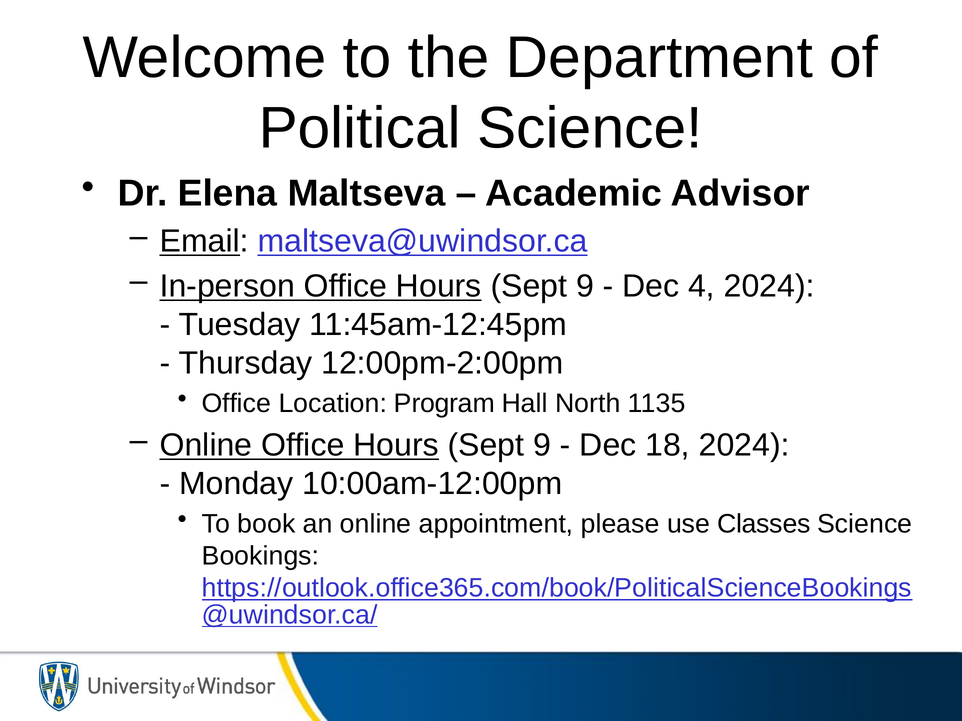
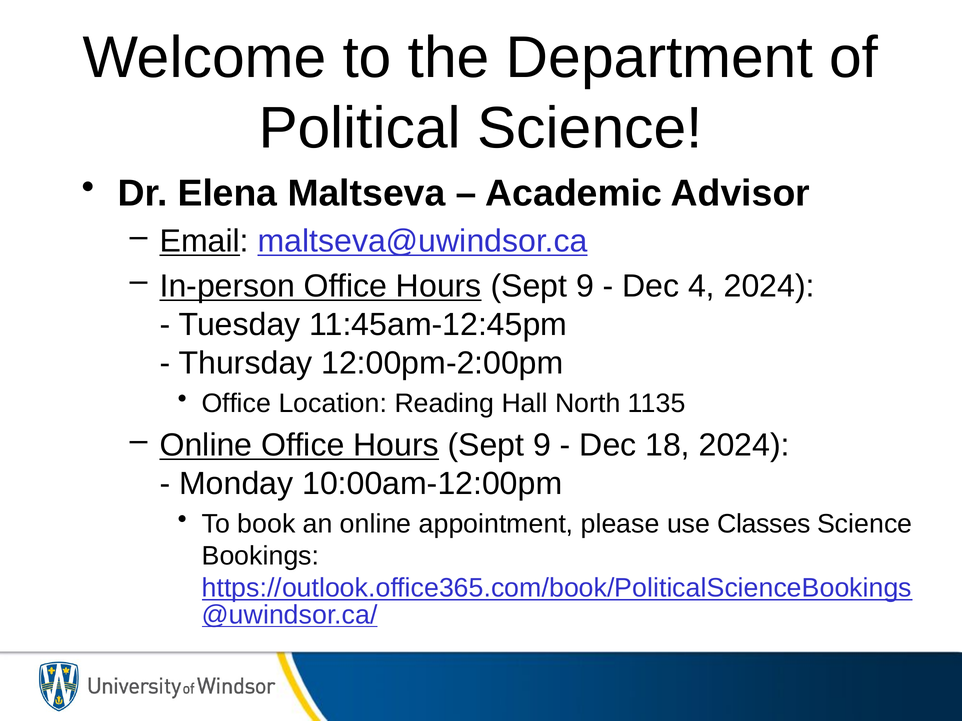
Program: Program -> Reading (444, 403)
